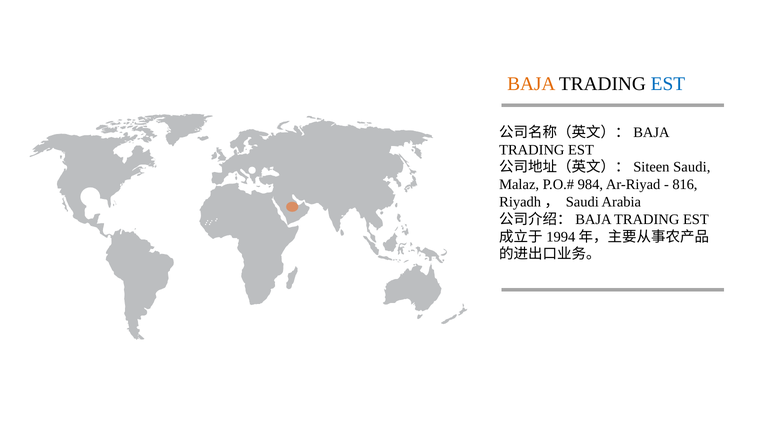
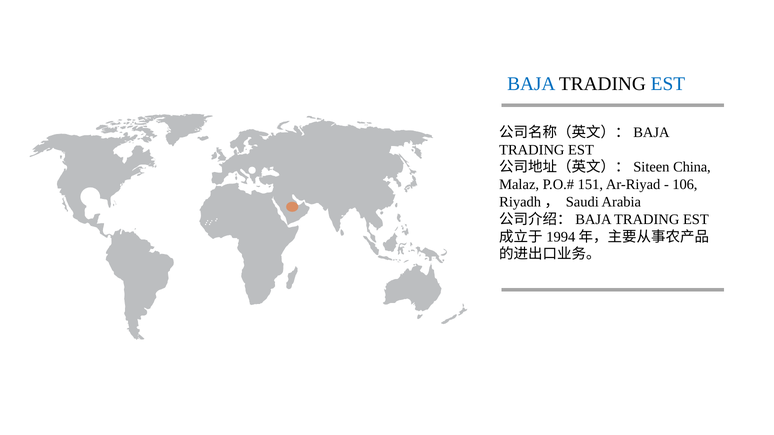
BAJA colour: orange -> blue (531, 84)
Saudi: Saudi -> China (692, 167)
984: 984 -> 151 (590, 185)
816: 816 -> 106 (685, 185)
